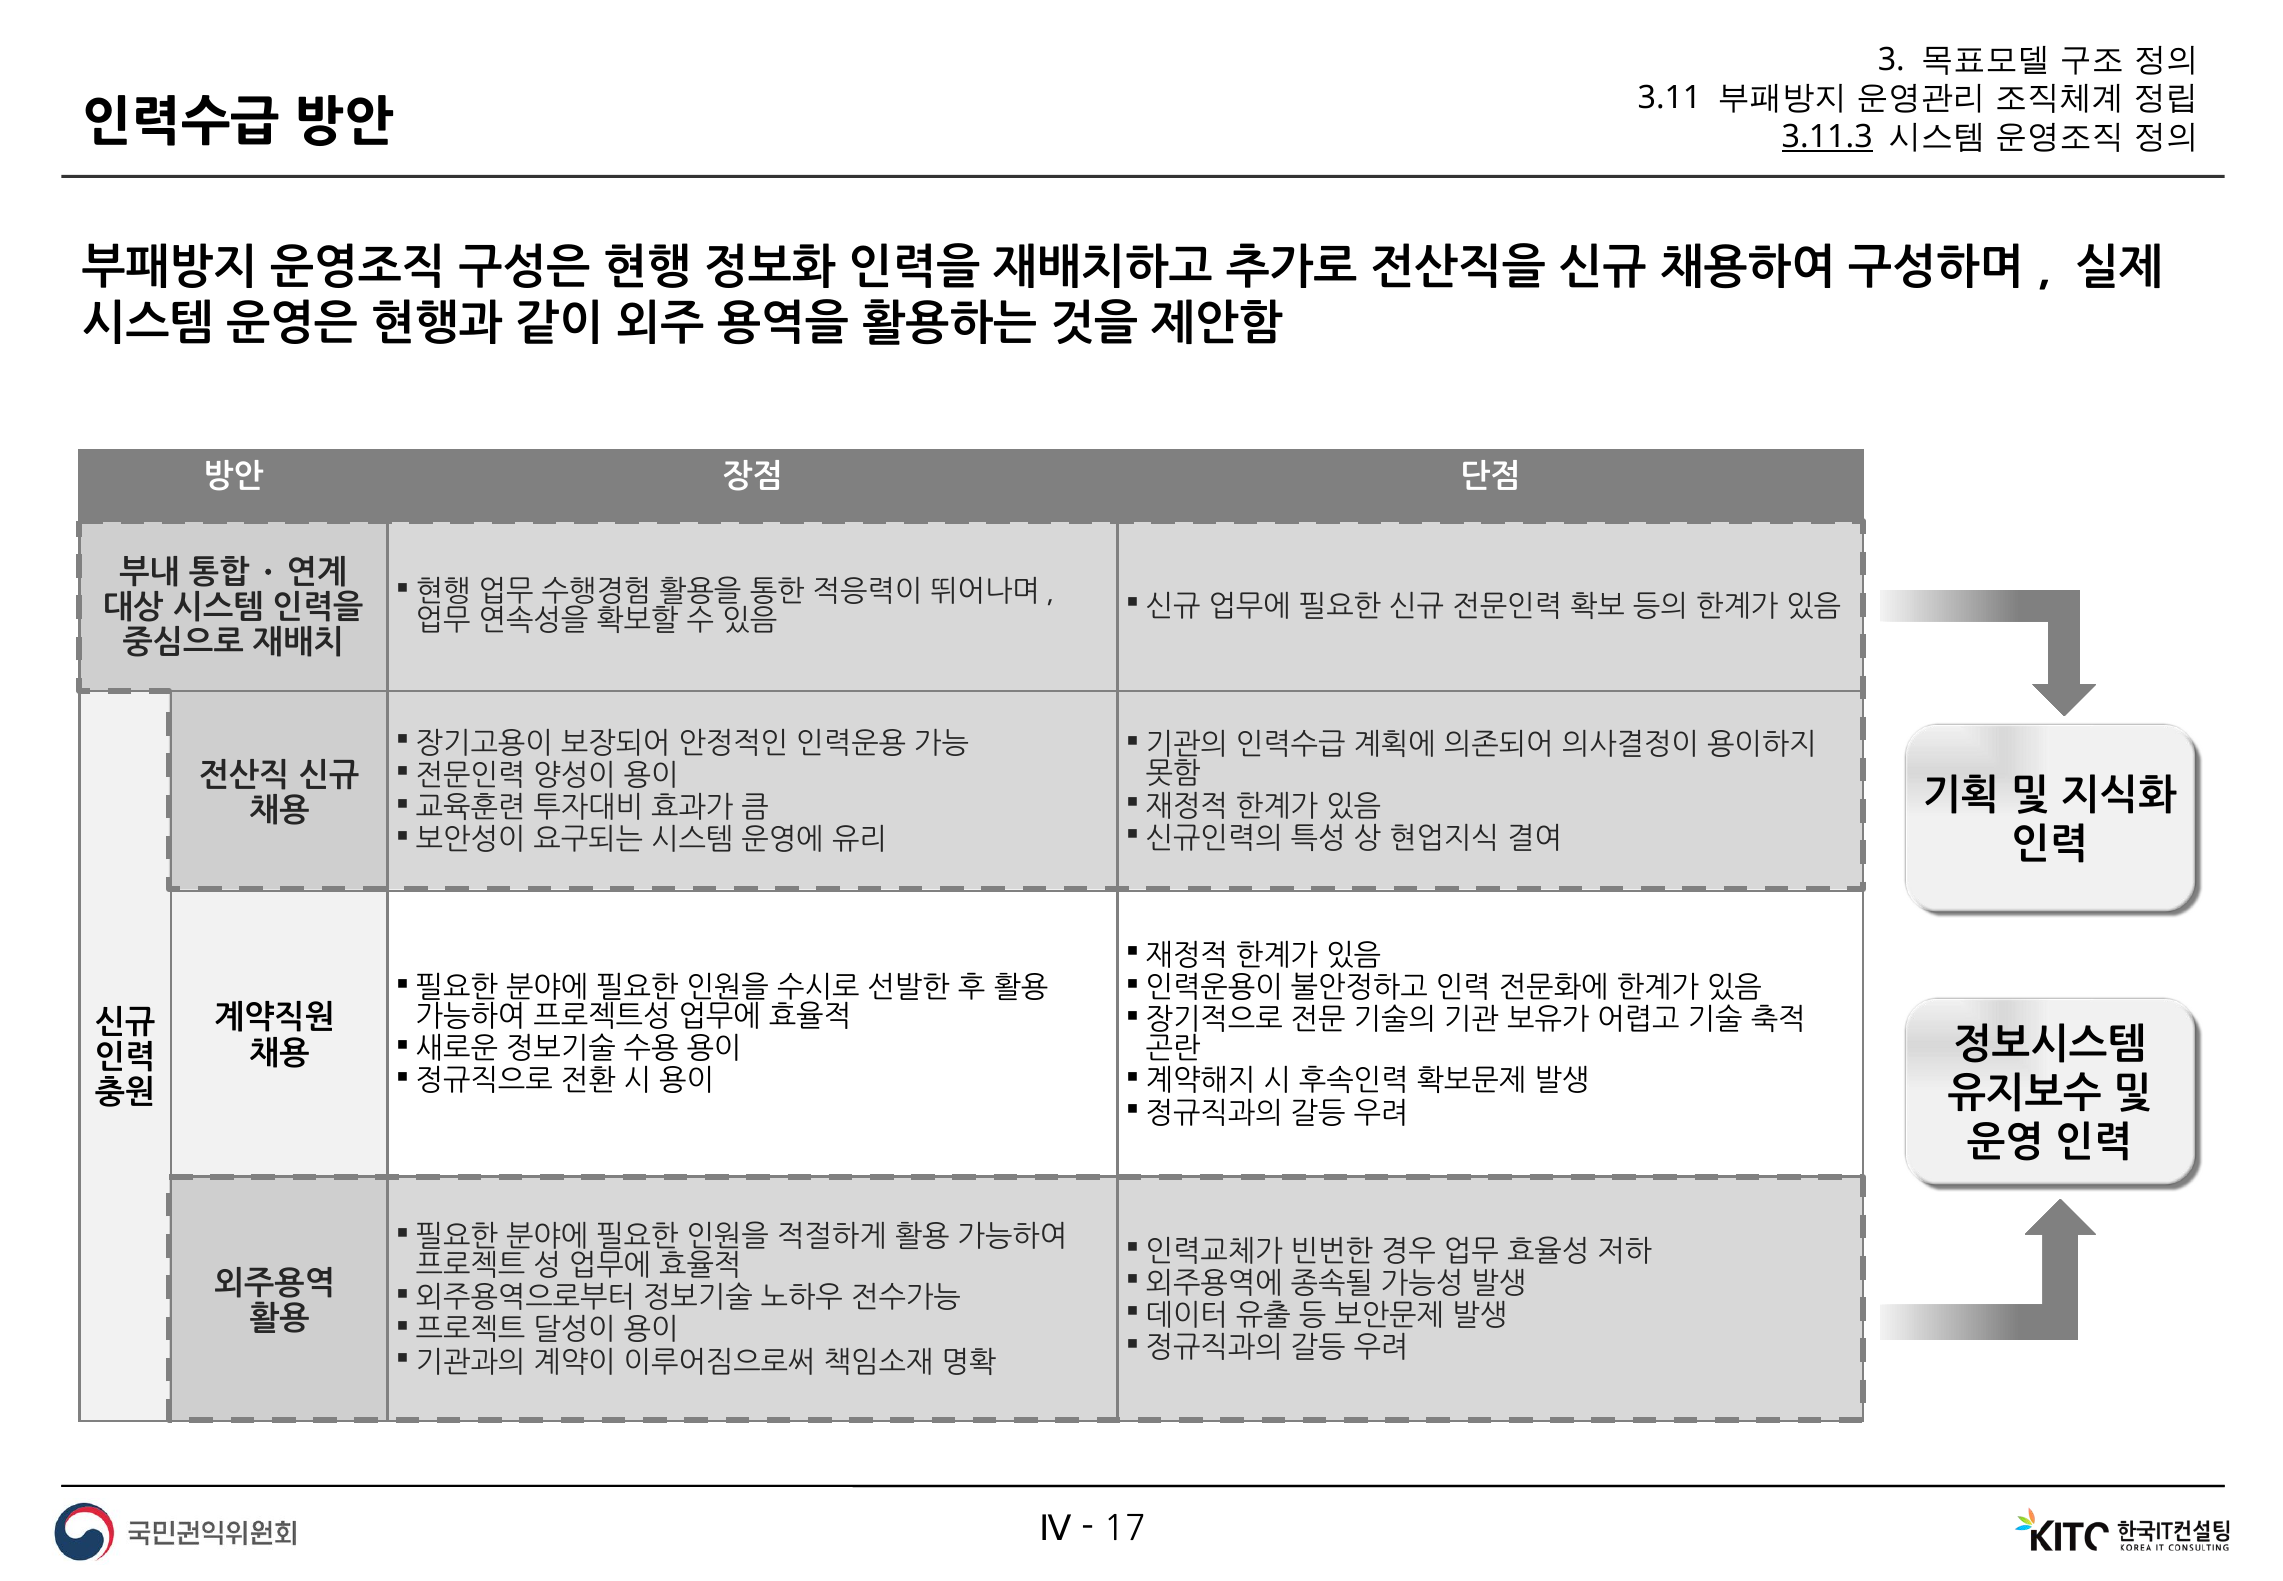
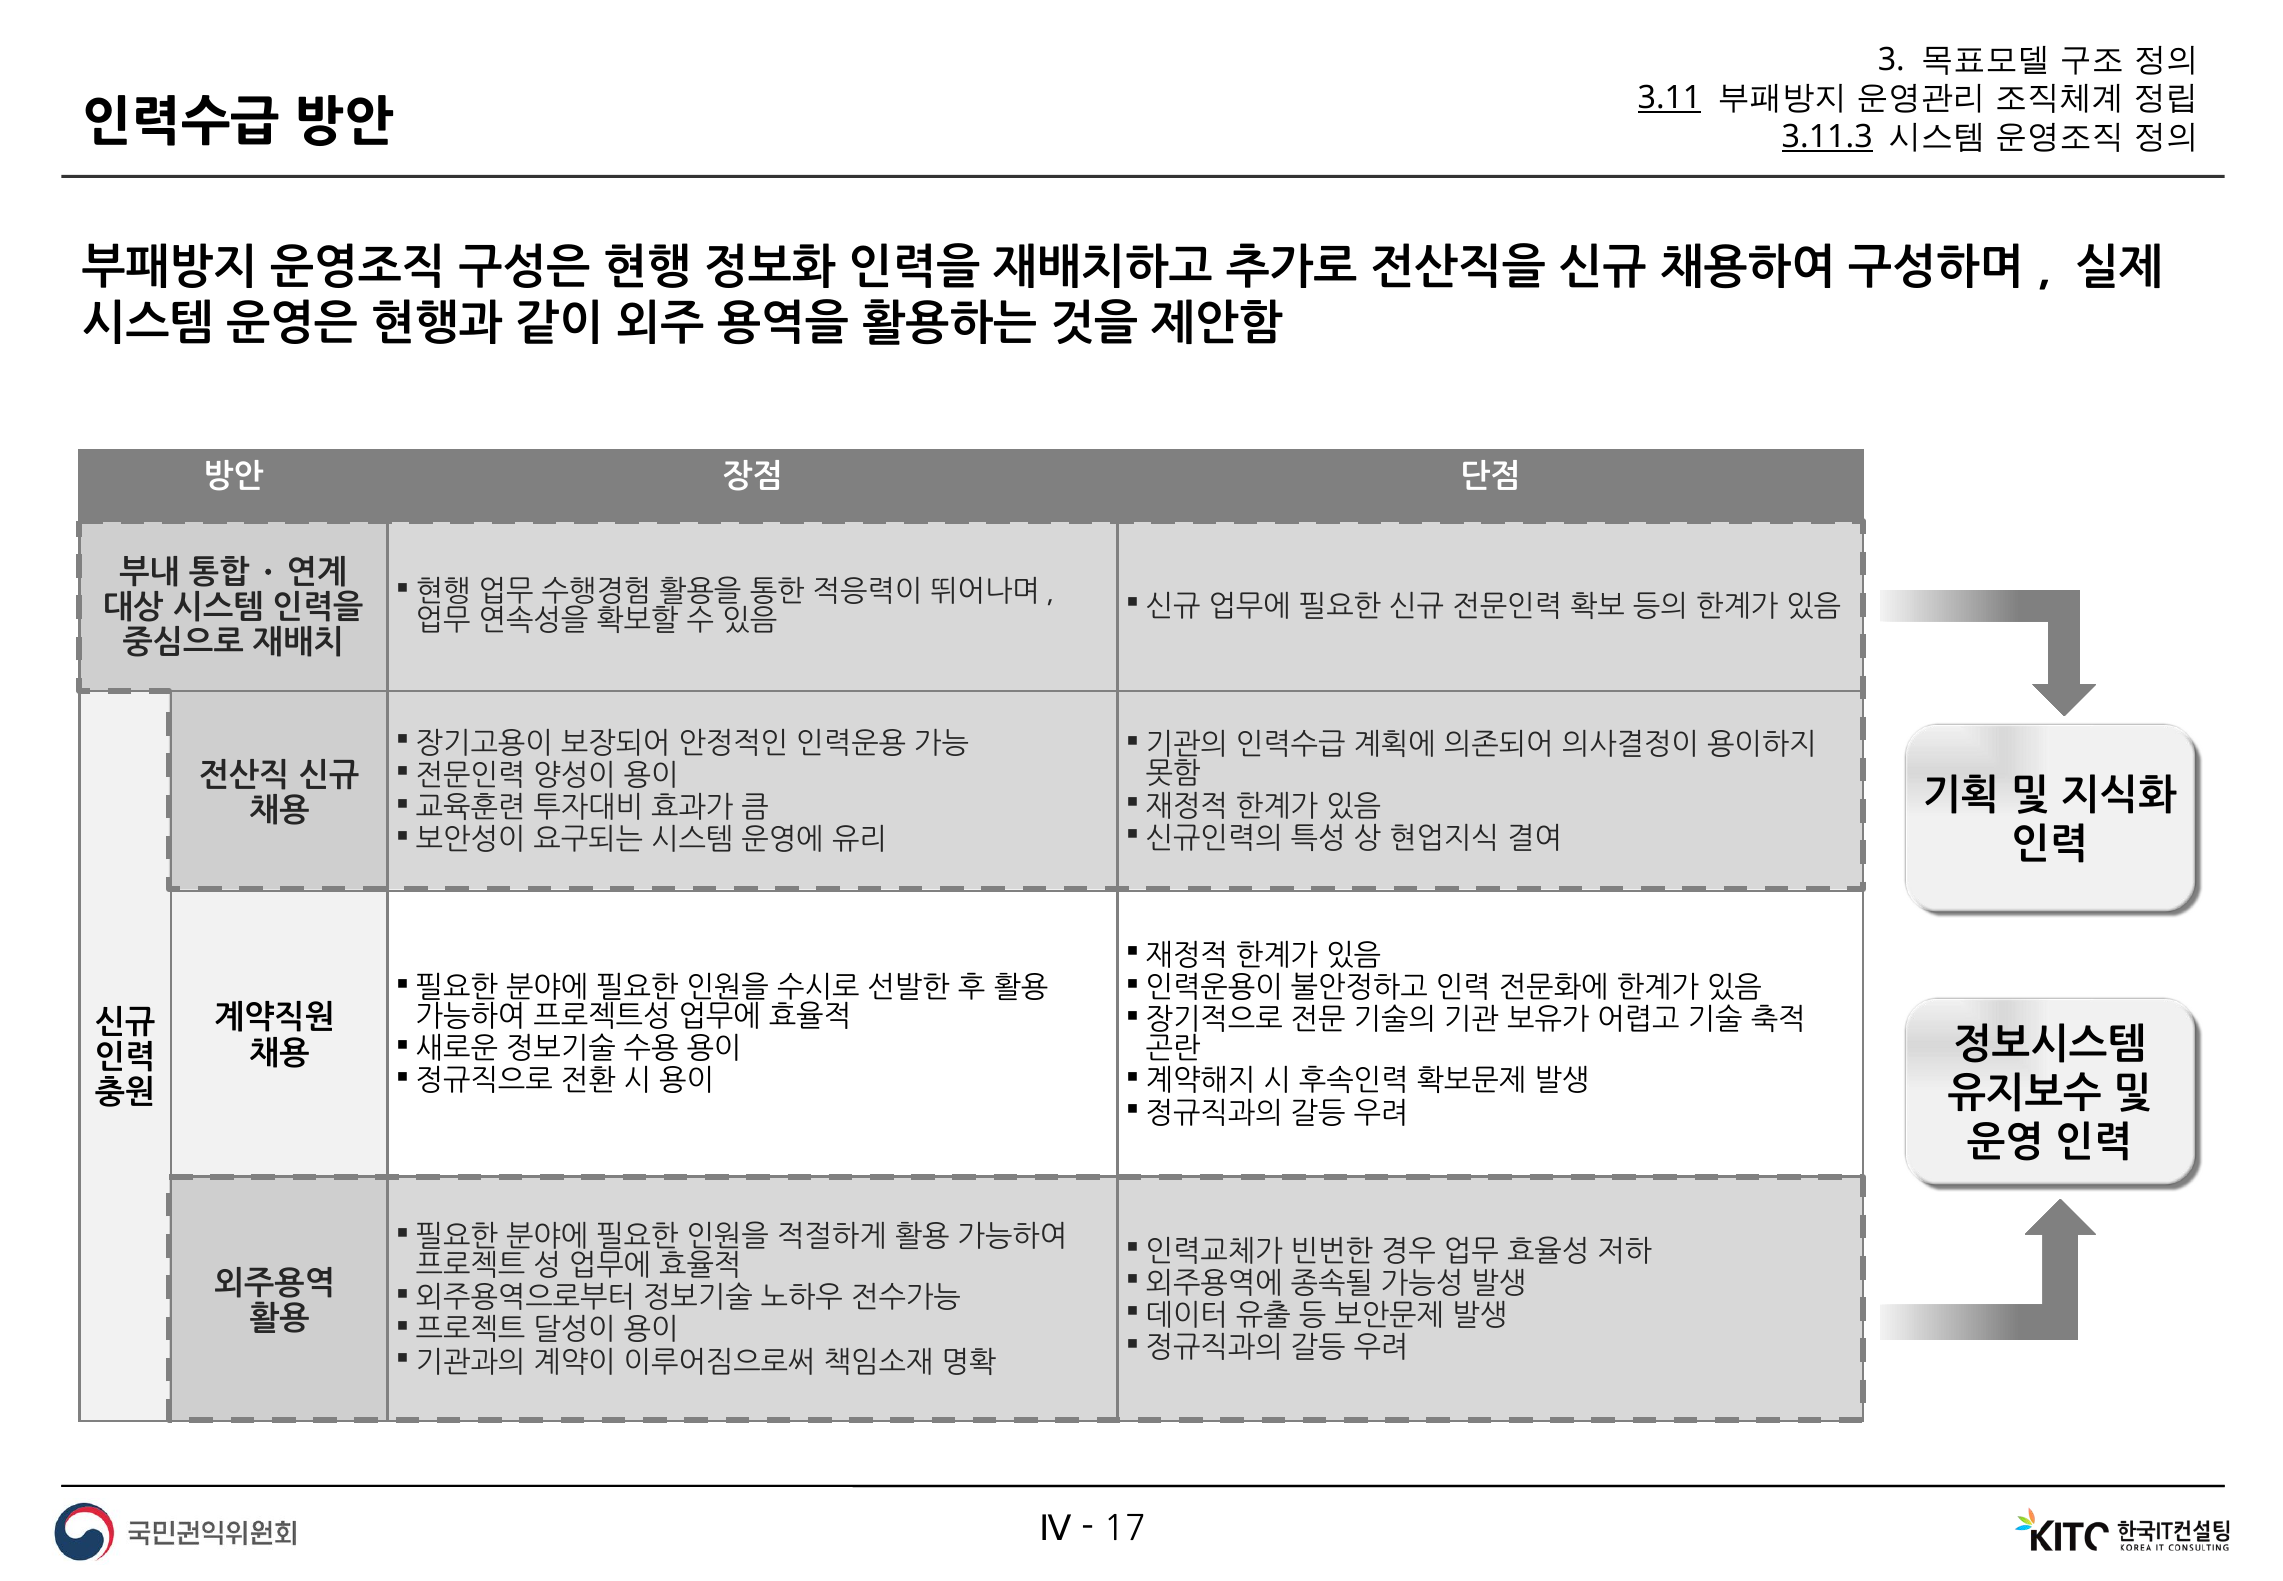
3.11 underline: none -> present (1670, 98)
